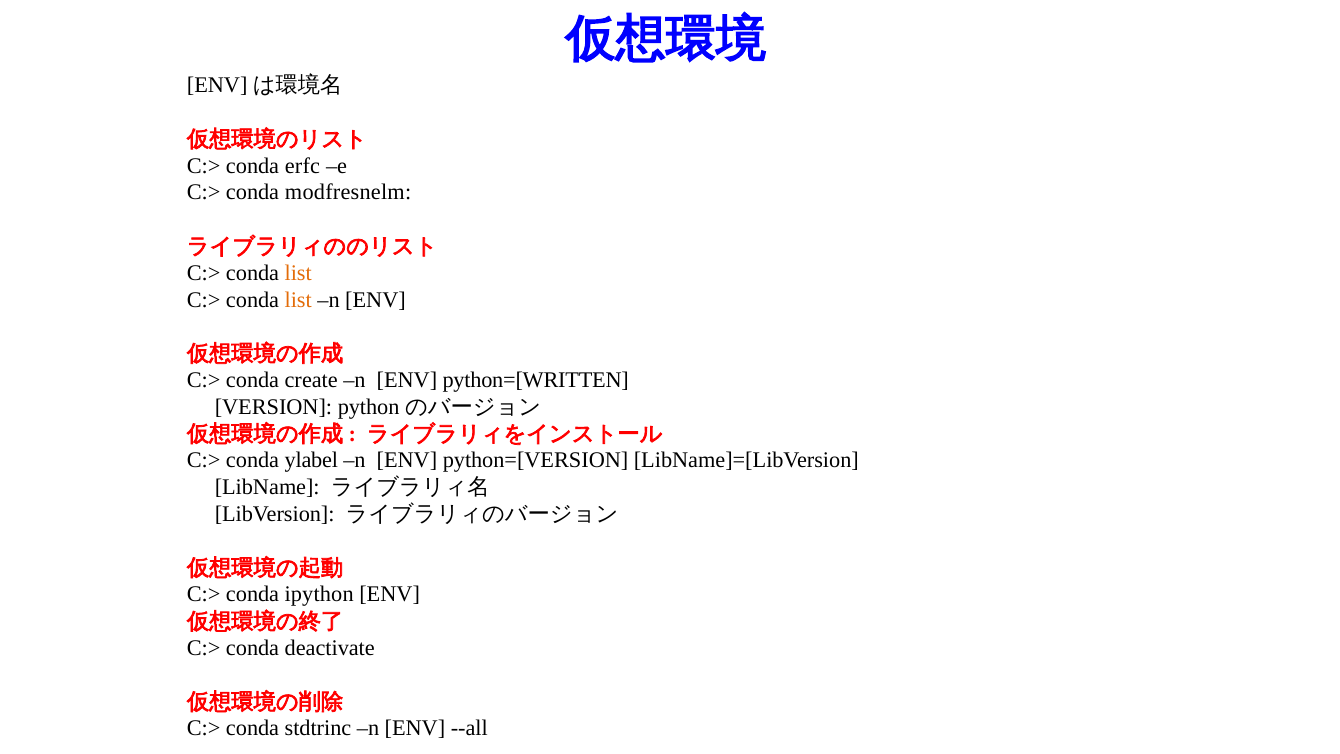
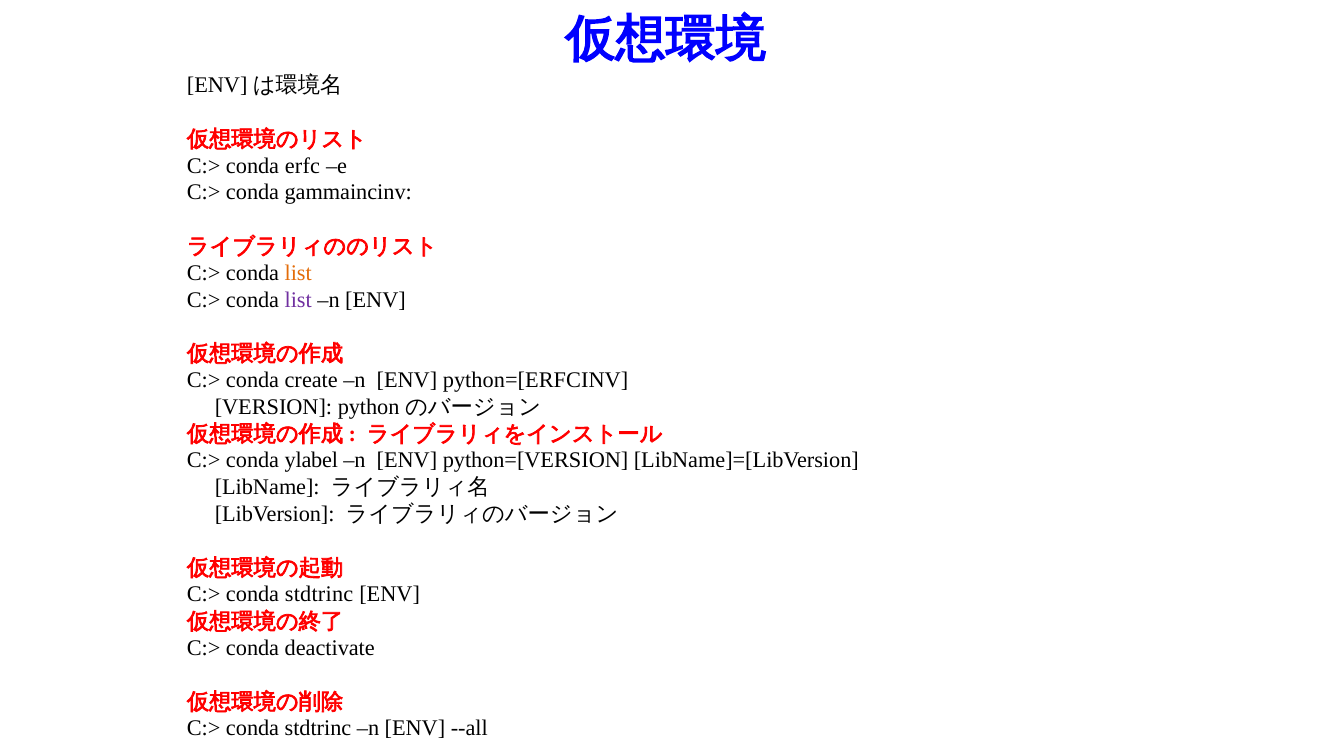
modfresnelm: modfresnelm -> gammaincinv (348, 192)
list colour: orange -> purple (298, 300)
python=[WRITTEN: python=[WRITTEN -> python=[ERFCINV (536, 380)
ipython: ipython -> stdtrinc (319, 594)
